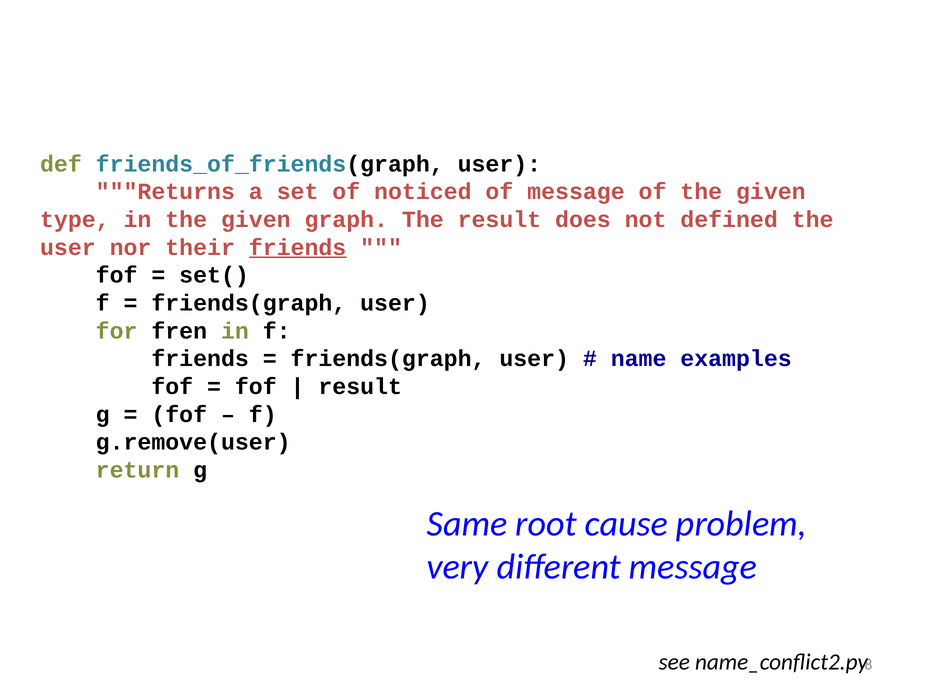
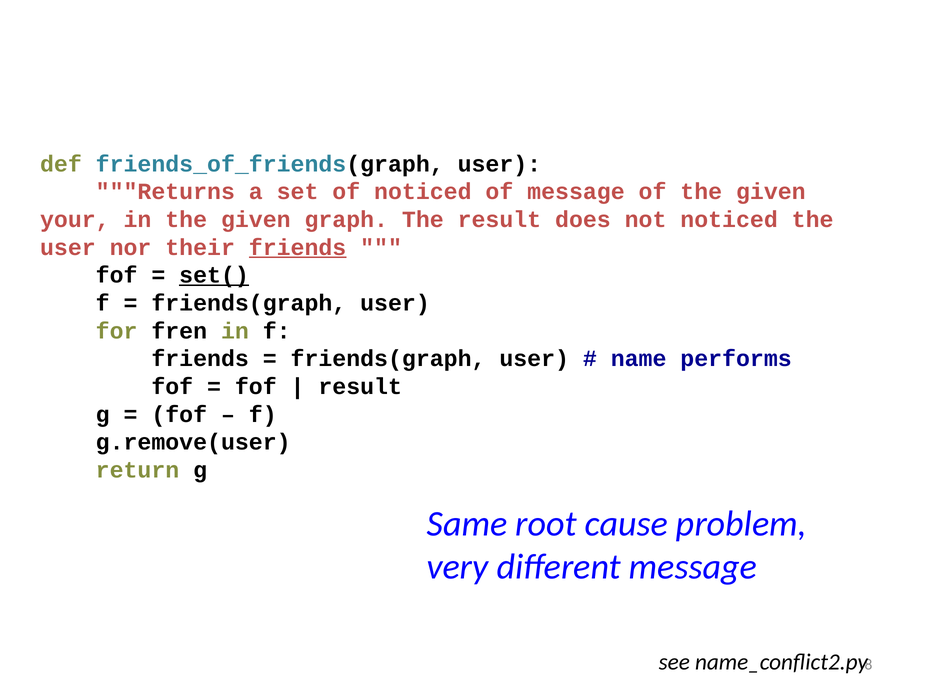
type: type -> your (75, 220)
not defined: defined -> noticed (729, 220)
set( underline: none -> present (214, 275)
examples: examples -> performs (736, 359)
